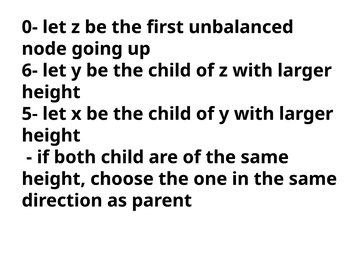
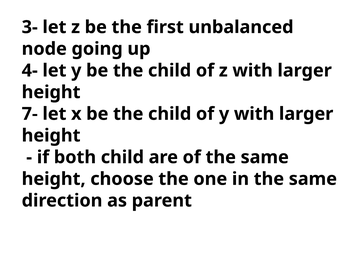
0-: 0- -> 3- (30, 27)
6-: 6- -> 4- (30, 70)
5-: 5- -> 7- (30, 114)
